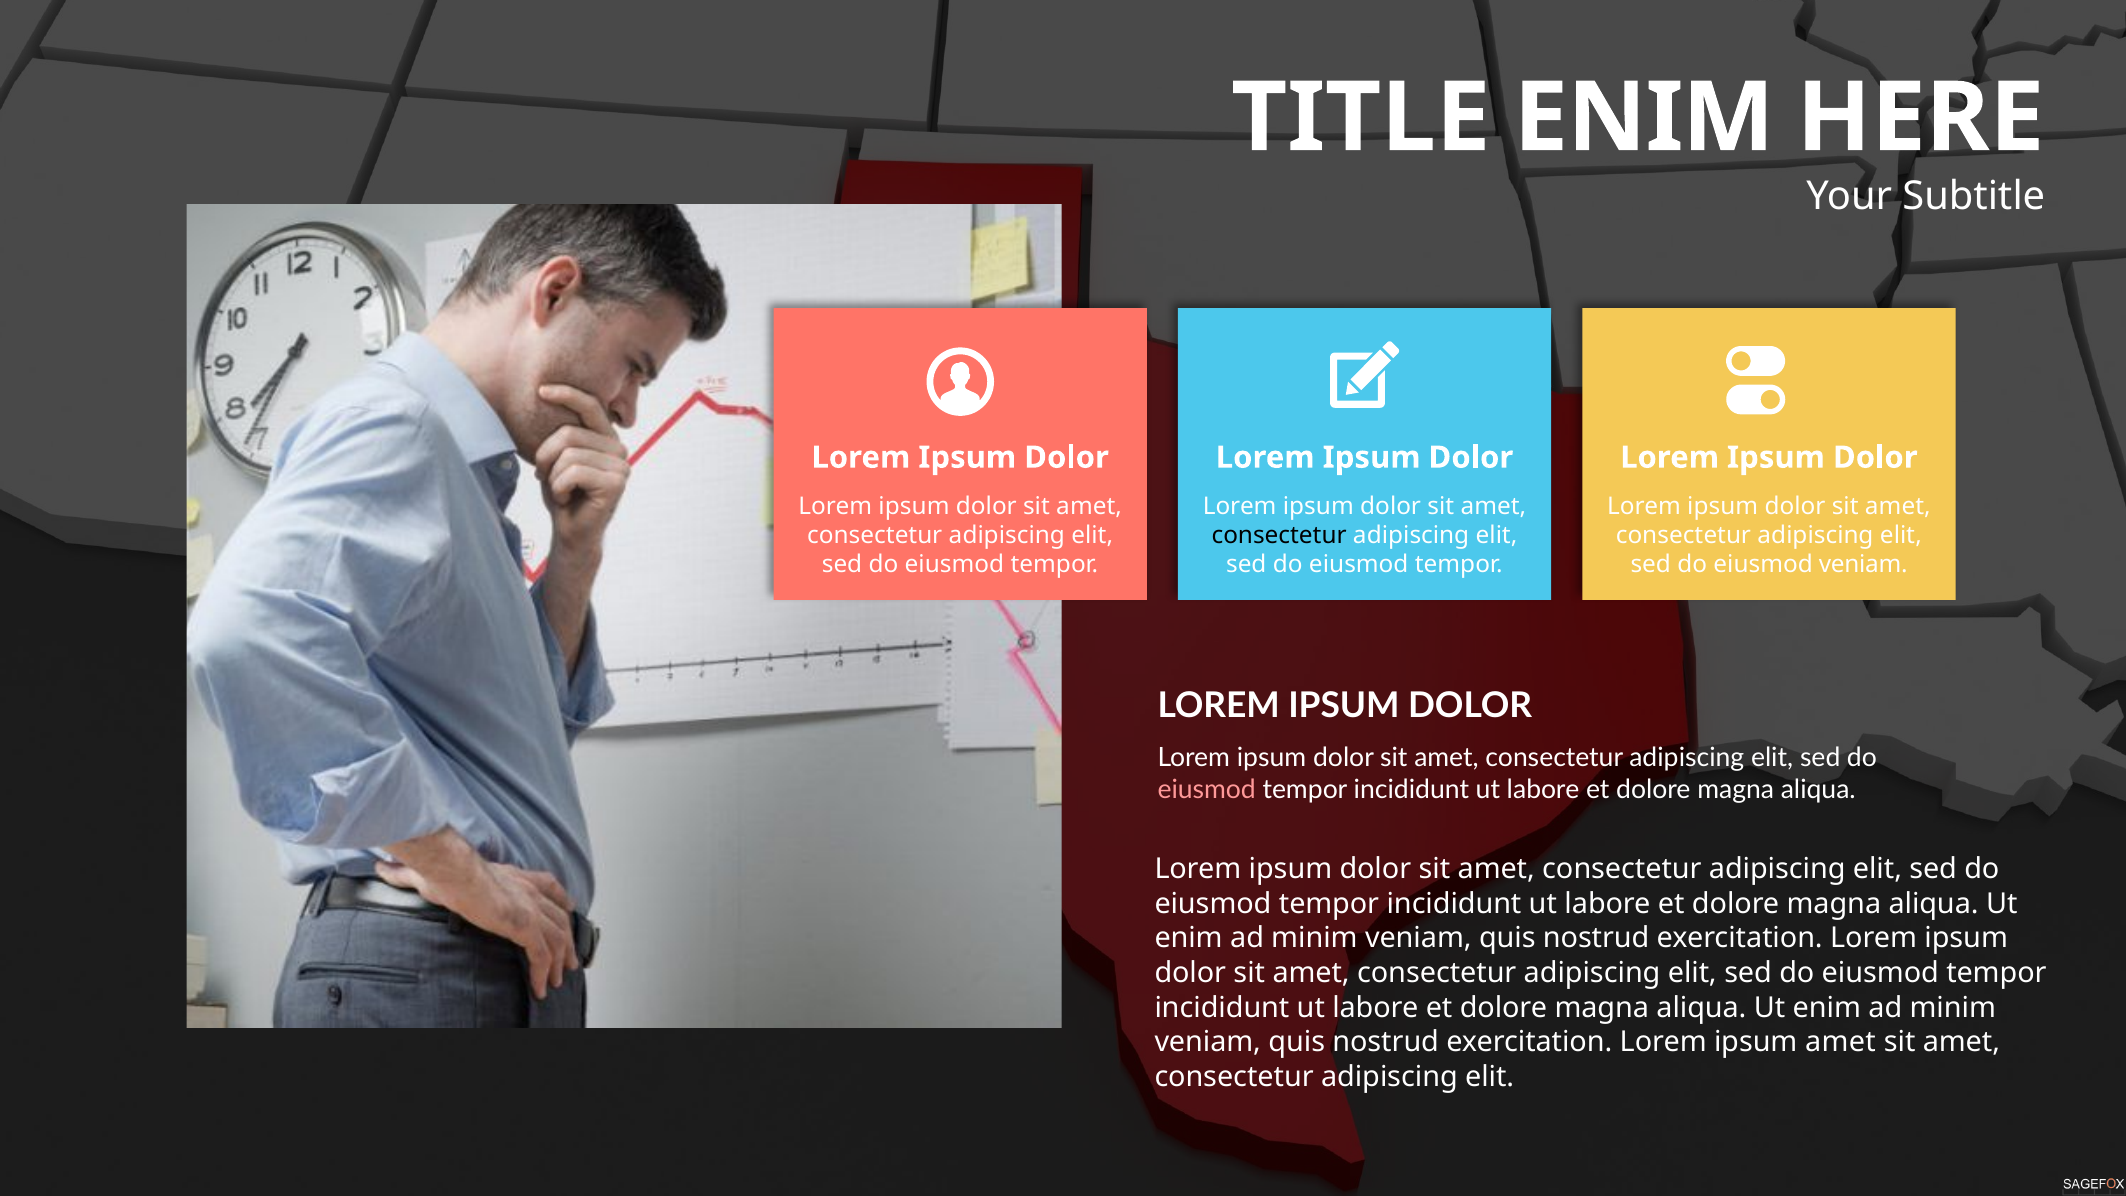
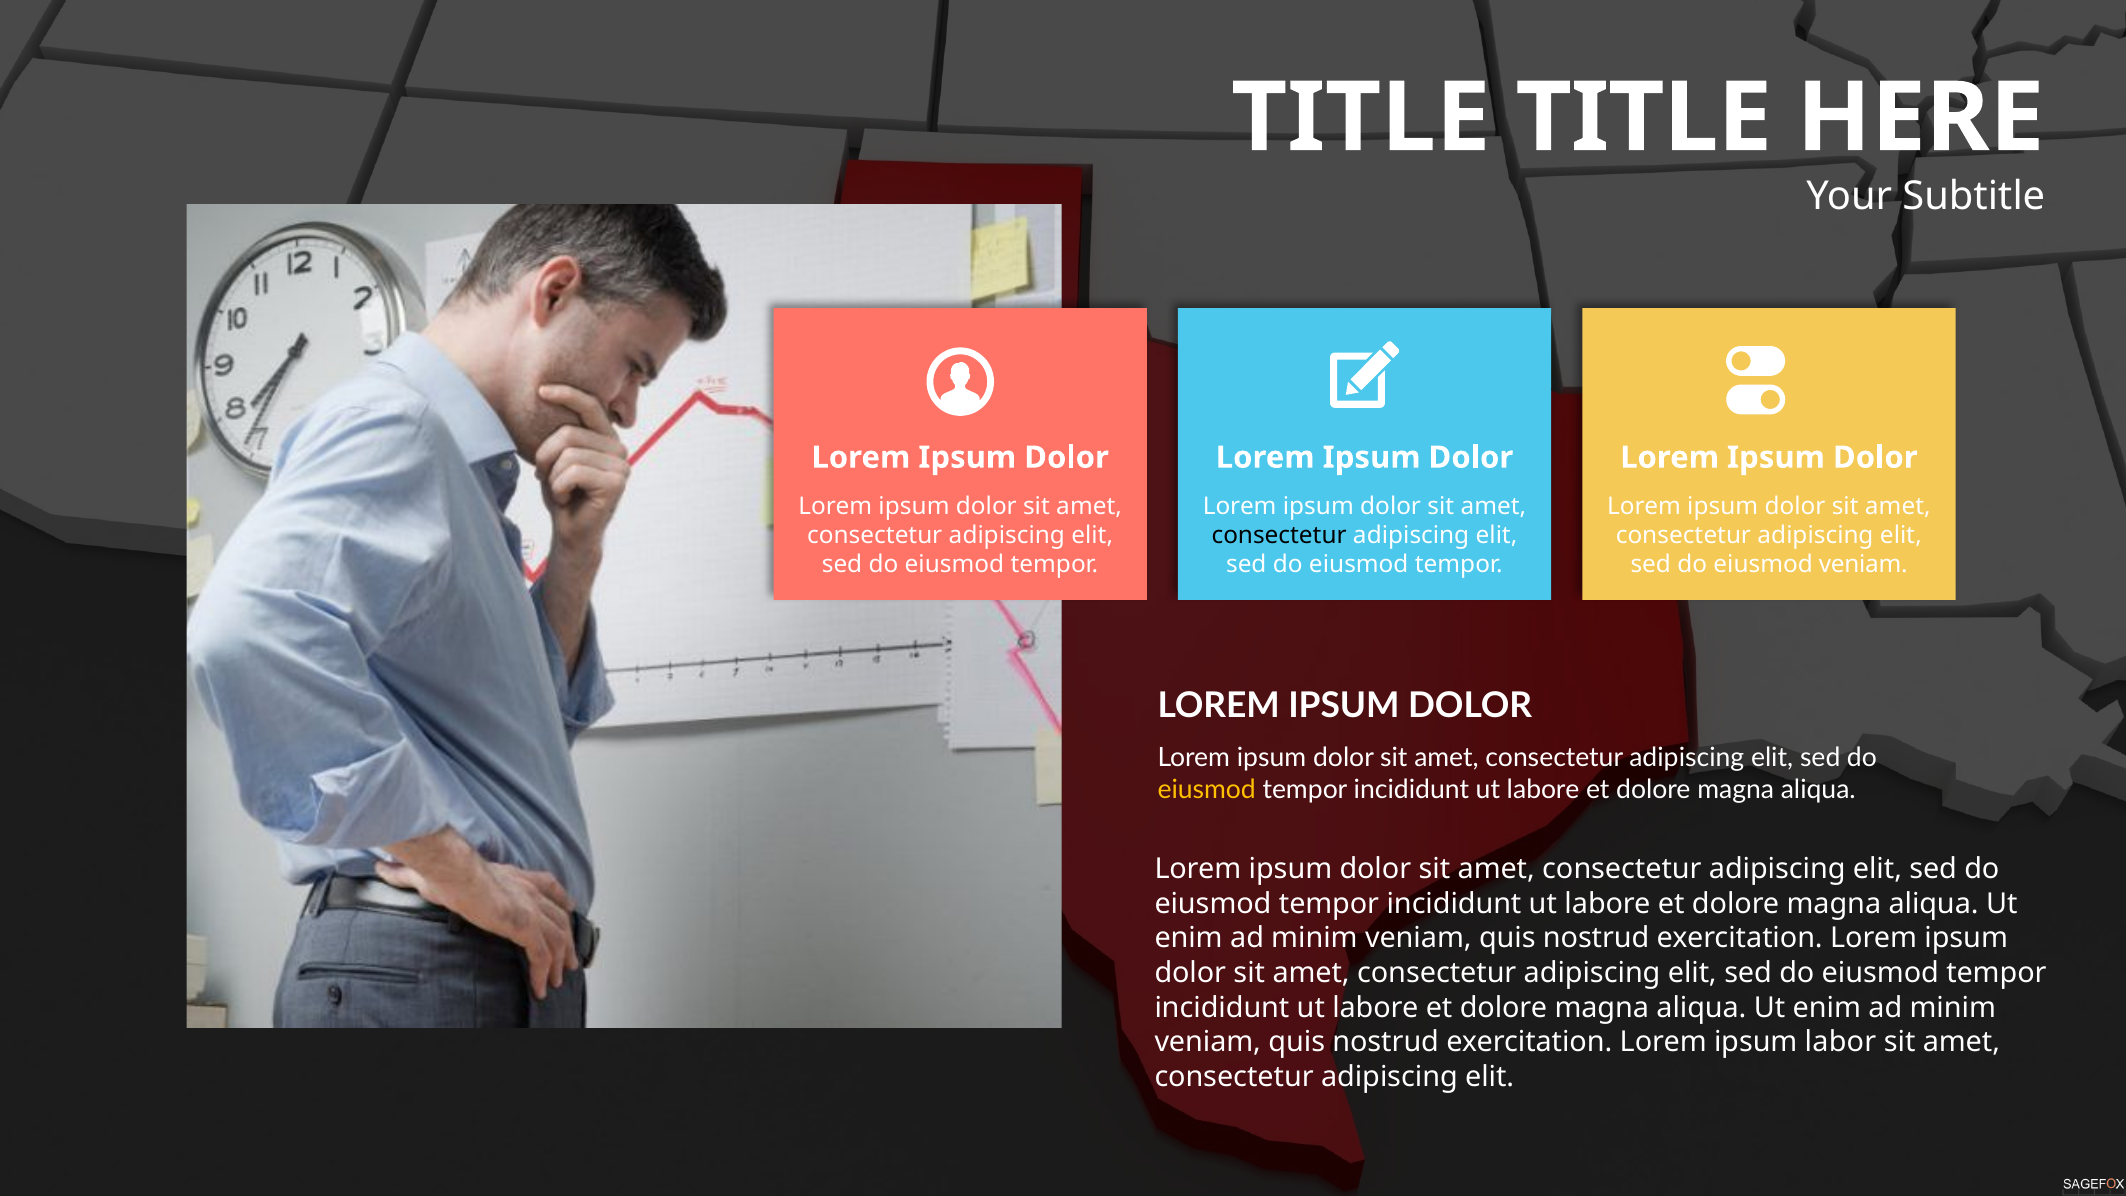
TITLE ENIM: ENIM -> TITLE (1644, 118)
eiusmod colour: pink -> yellow (1207, 790)
ipsum amet: amet -> labor (1840, 1042)
